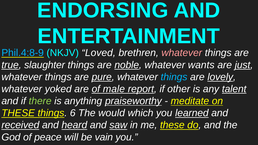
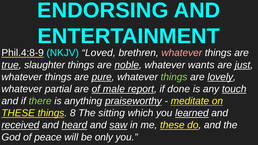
Phil.4:8-9 colour: light blue -> white (23, 53)
things colour: light blue -> light green (174, 77)
yoked: yoked -> partial (58, 89)
other: other -> done (179, 89)
talent: talent -> touch (234, 89)
6: 6 -> 8 (73, 113)
would: would -> sitting (112, 113)
vain: vain -> only (104, 137)
